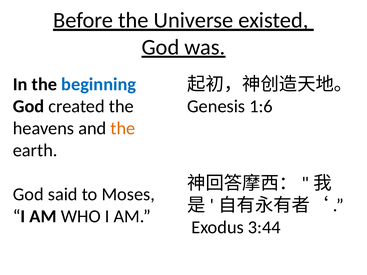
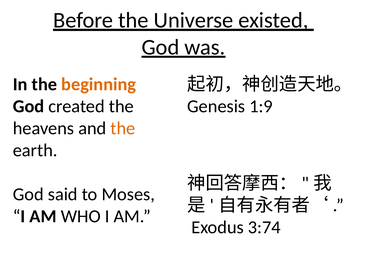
beginning colour: blue -> orange (99, 84)
1:6: 1:6 -> 1:9 (261, 106)
3:44: 3:44 -> 3:74 (264, 228)
